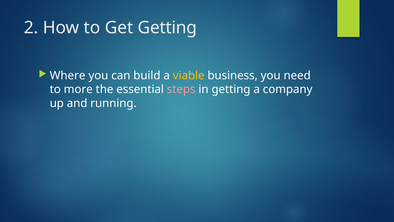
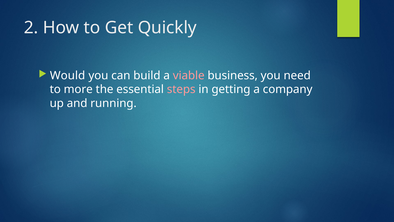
Get Getting: Getting -> Quickly (167, 28)
Where: Where -> Would (68, 76)
viable colour: yellow -> pink (189, 76)
